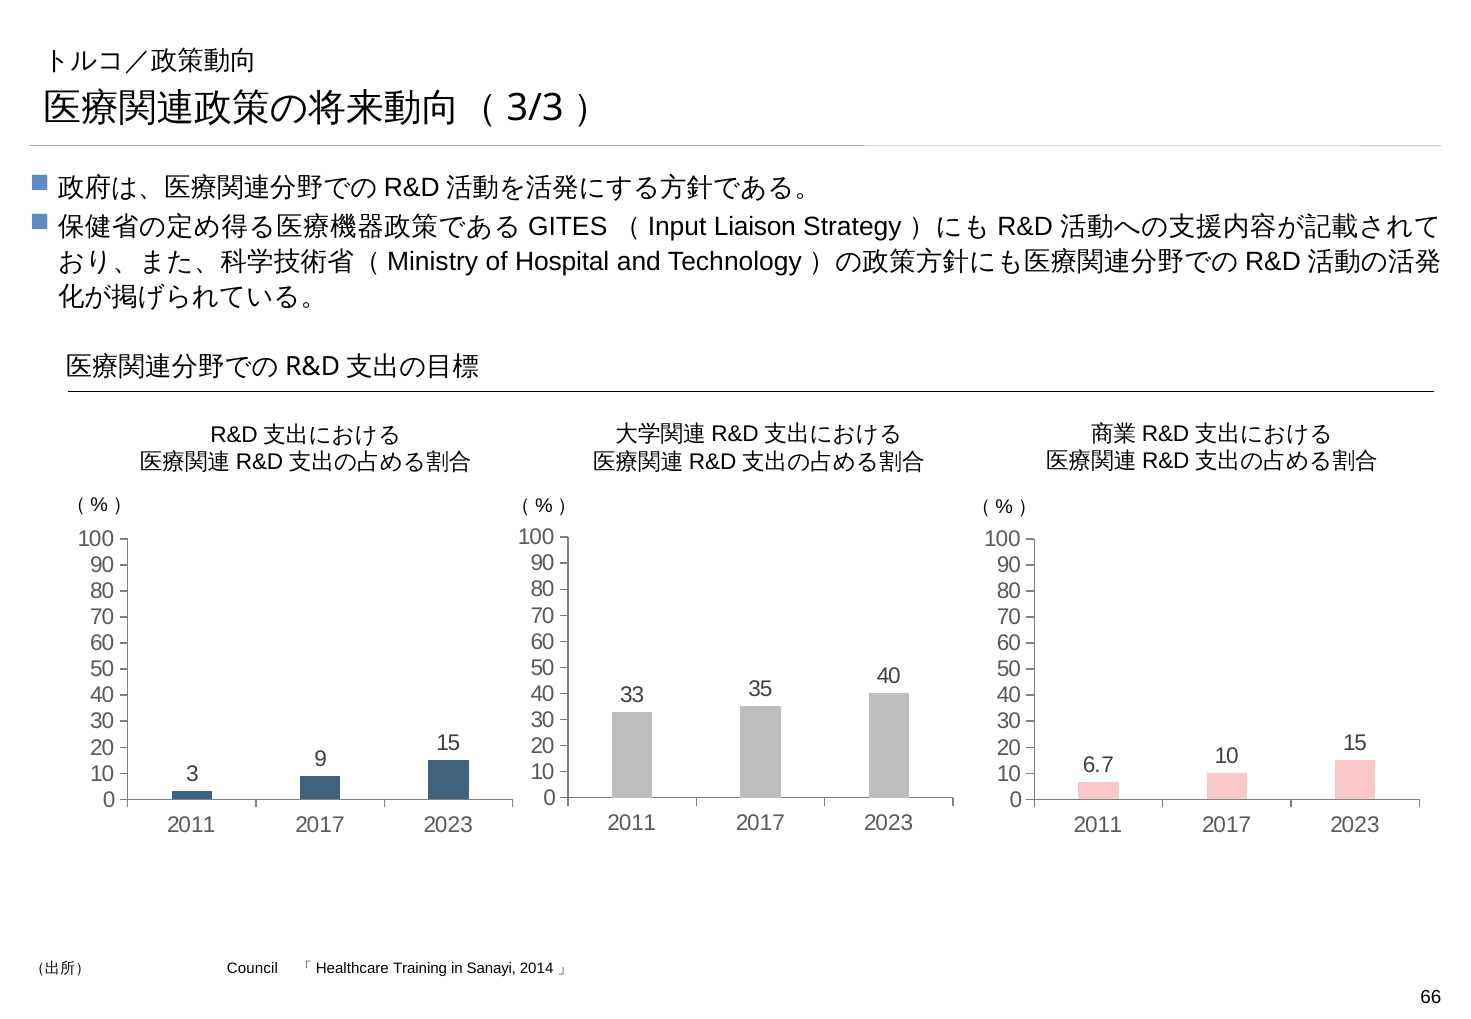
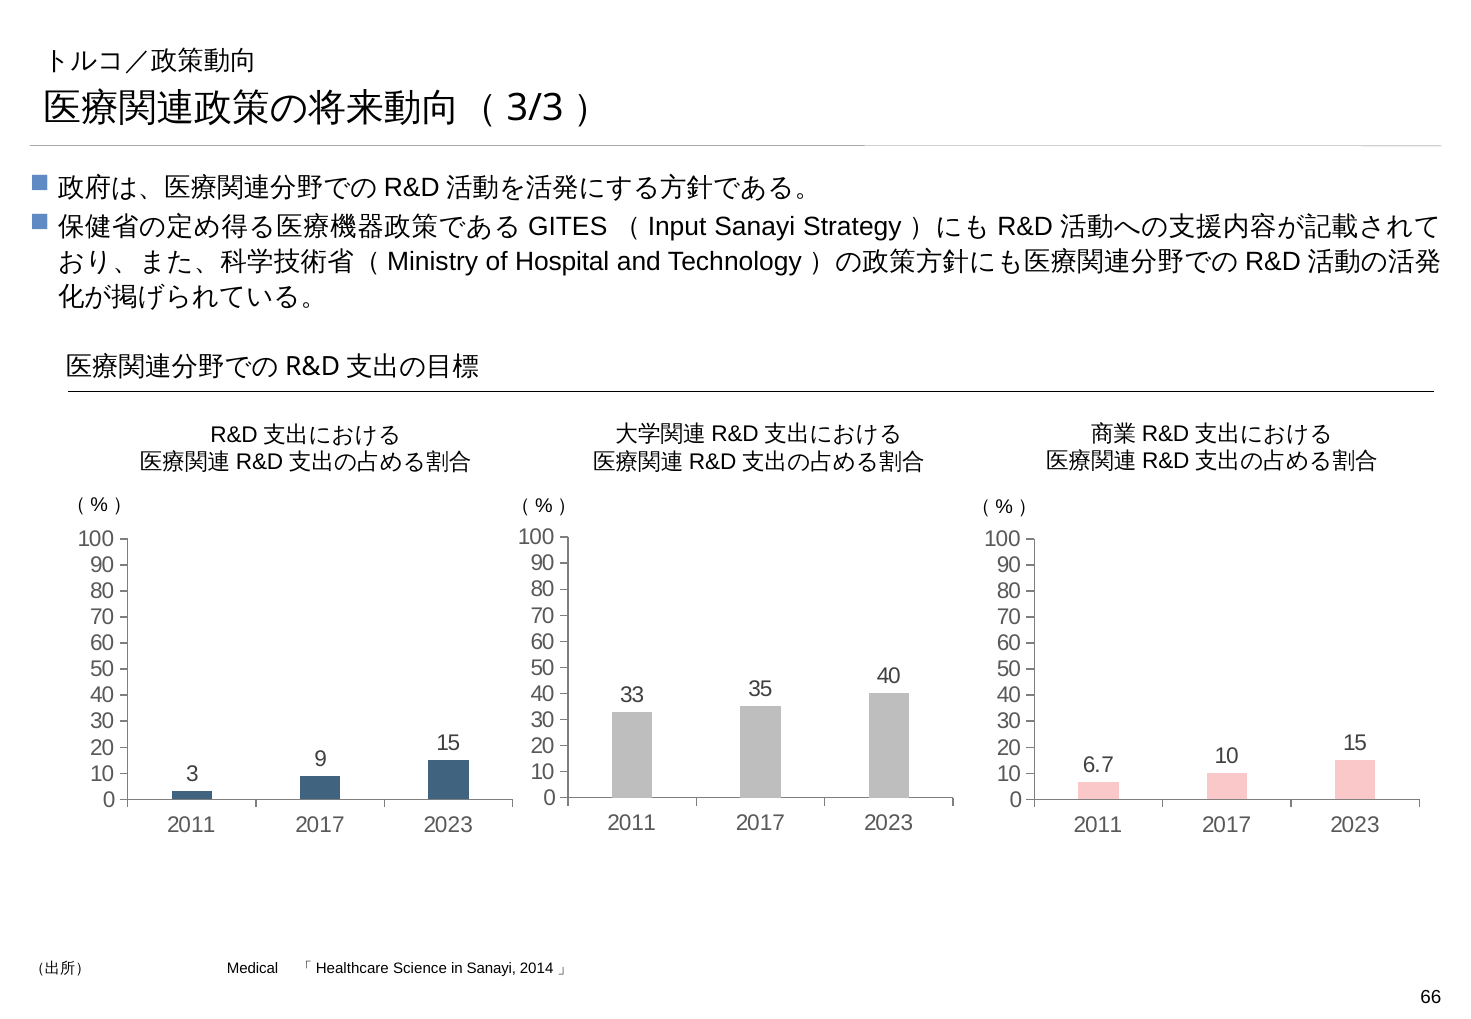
Liaison: Liaison -> Sanayi (755, 226)
Council: Council -> Medical (253, 968)
Training: Training -> Science (420, 968)
